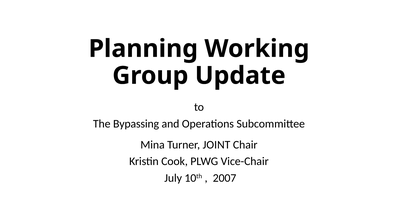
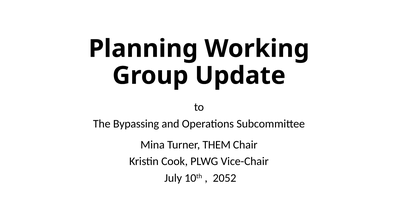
JOINT: JOINT -> THEM (217, 145)
2007: 2007 -> 2052 (225, 178)
